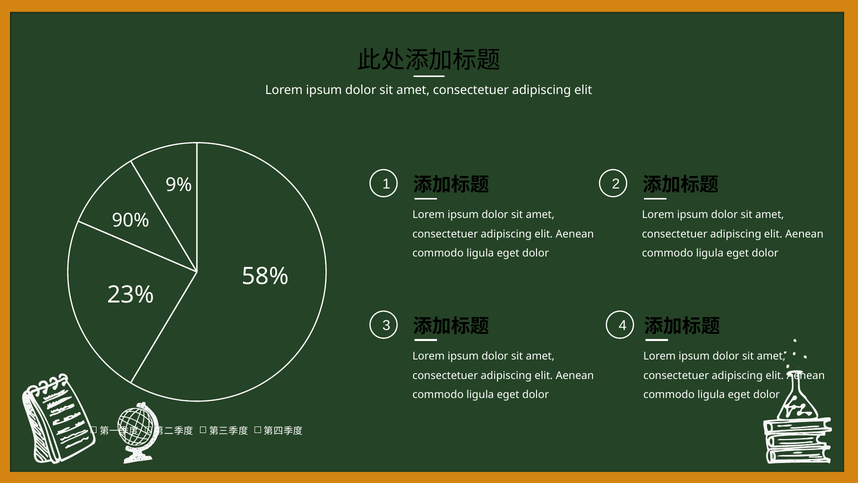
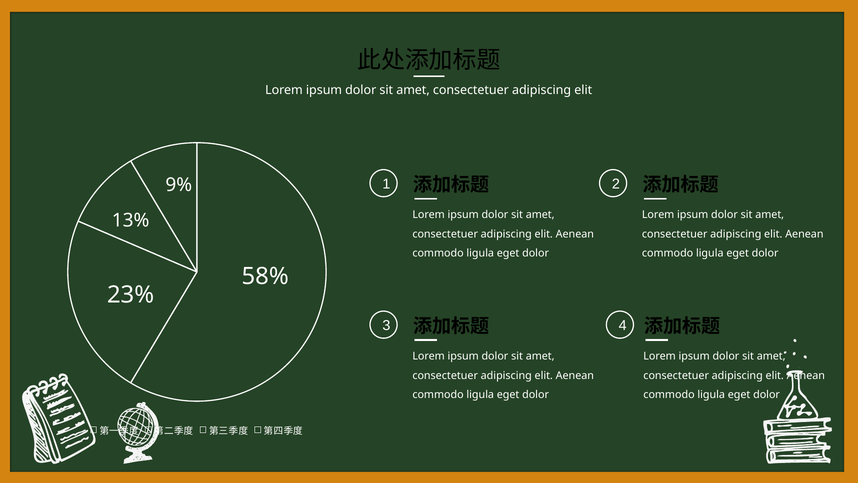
90%: 90% -> 13% (131, 220)
